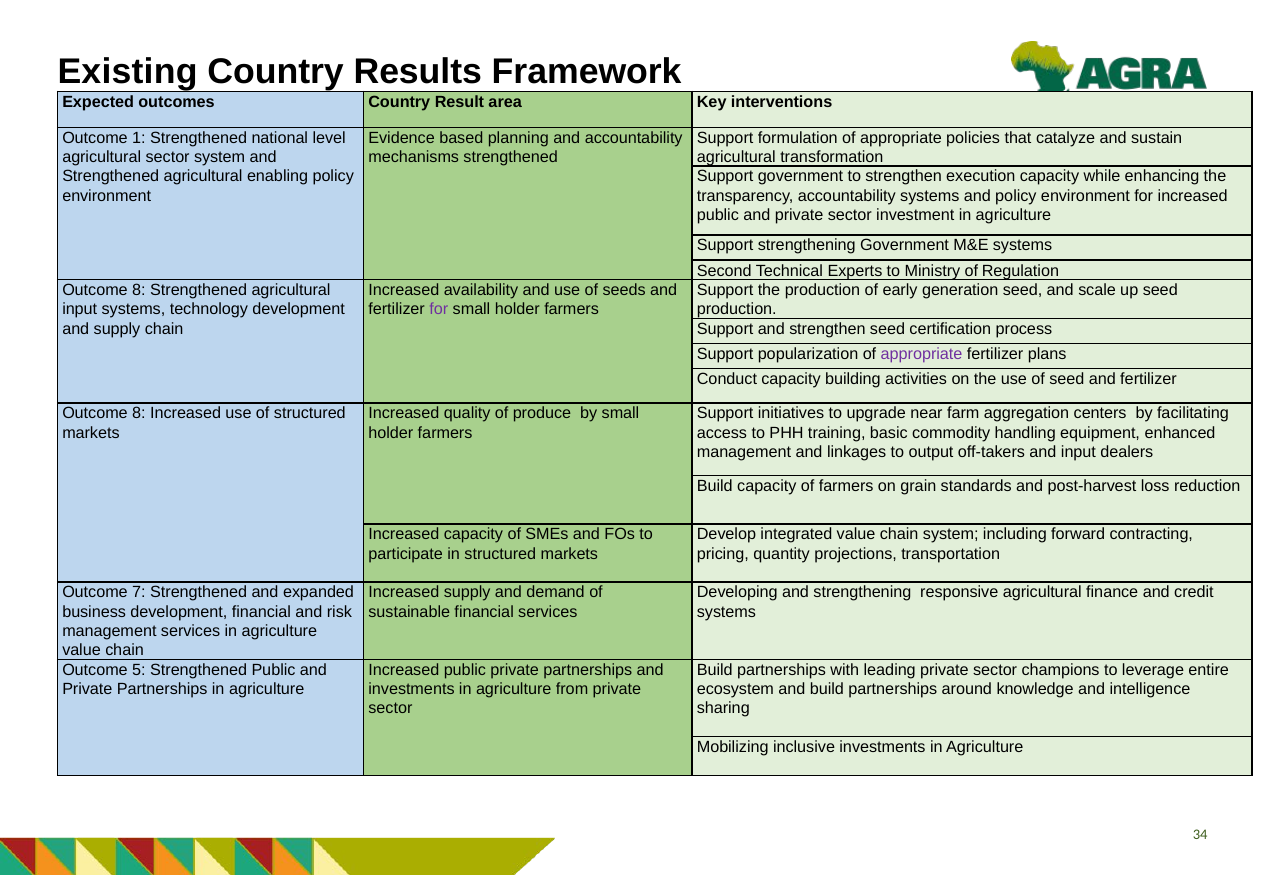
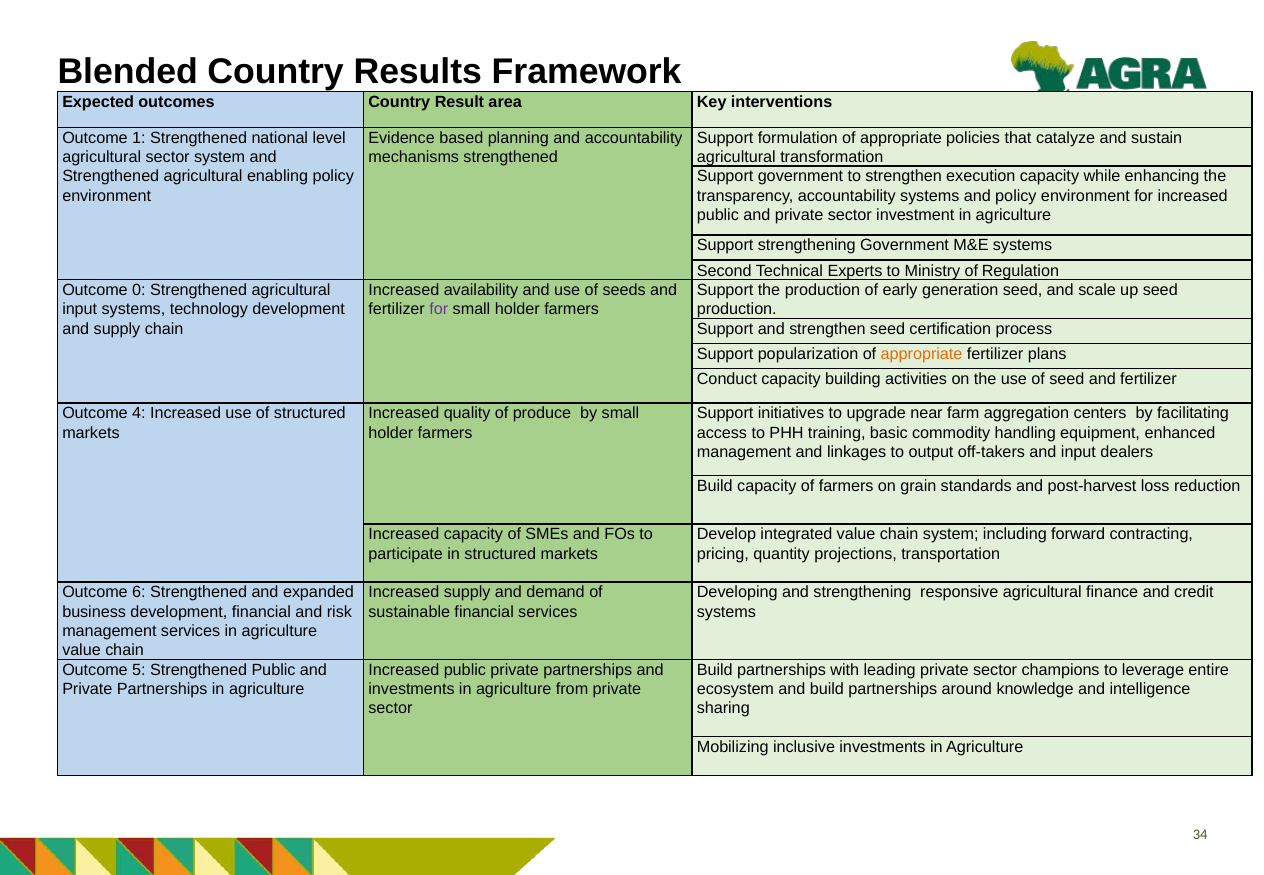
Existing: Existing -> Blended (128, 72)
8: 8 -> 0 (139, 290)
appropriate colour: purple -> orange (922, 354)
8: 8 -> 4 (139, 414)
7: 7 -> 6 (139, 592)
